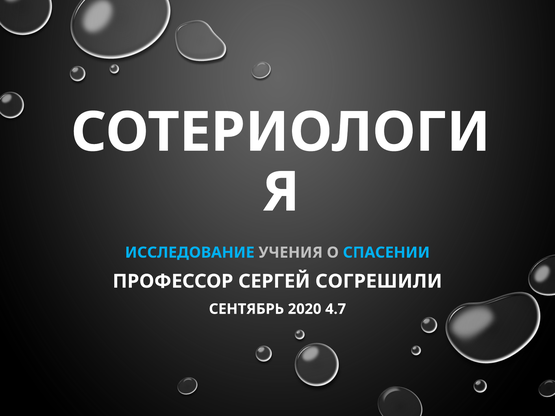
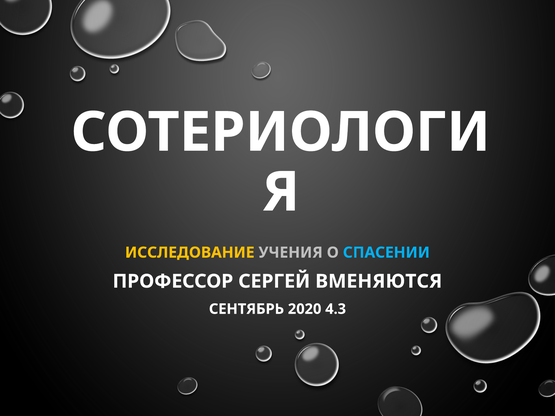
ИССЛЕДОВАНИЕ colour: light blue -> yellow (190, 253)
СОГРЕШИЛИ: СОГРЕШИЛИ -> ВМЕНЯЮТСЯ (379, 281)
4.7: 4.7 -> 4.3 (336, 309)
